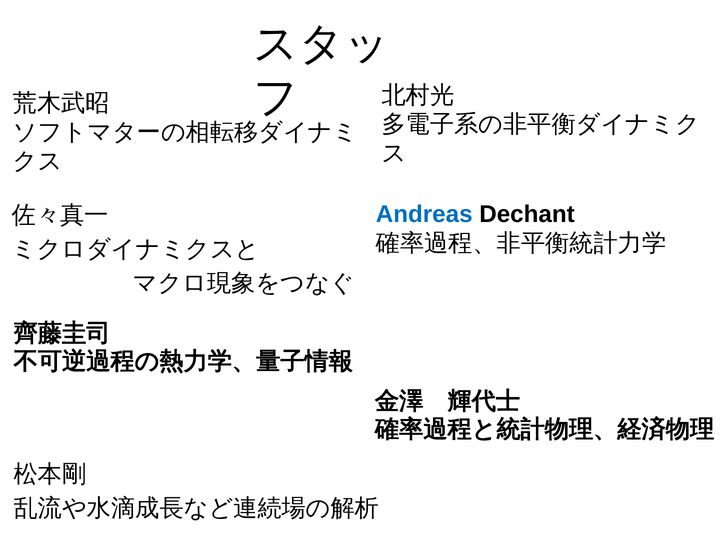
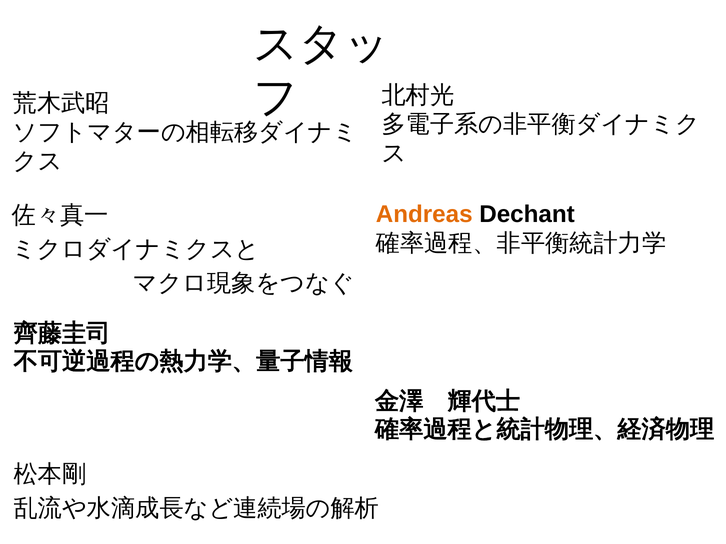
Andreas colour: blue -> orange (424, 214)
